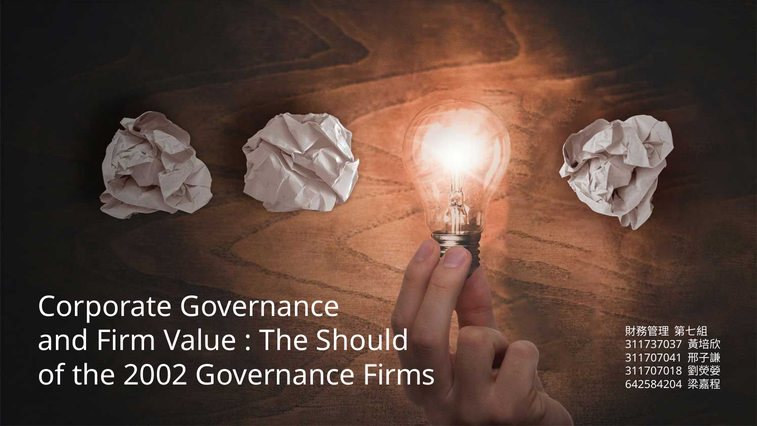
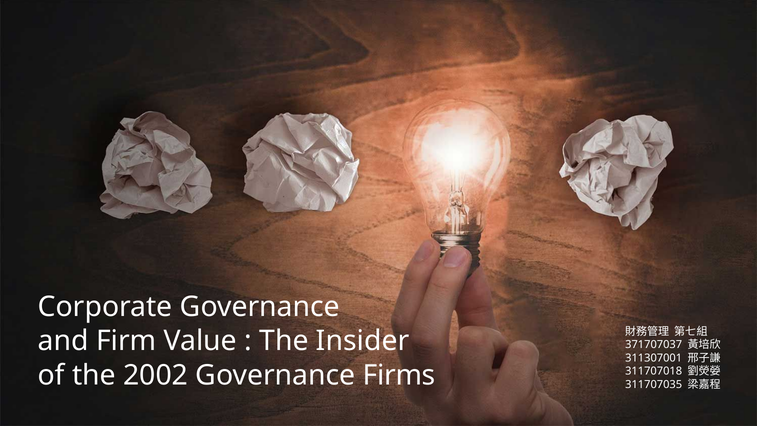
Should: Should -> Insider (363, 341)
311737037: 311737037 -> 371707037 (654, 345)
311707041: 311707041 -> 311307001 (654, 358)
642584204: 642584204 -> 311707035 (654, 384)
